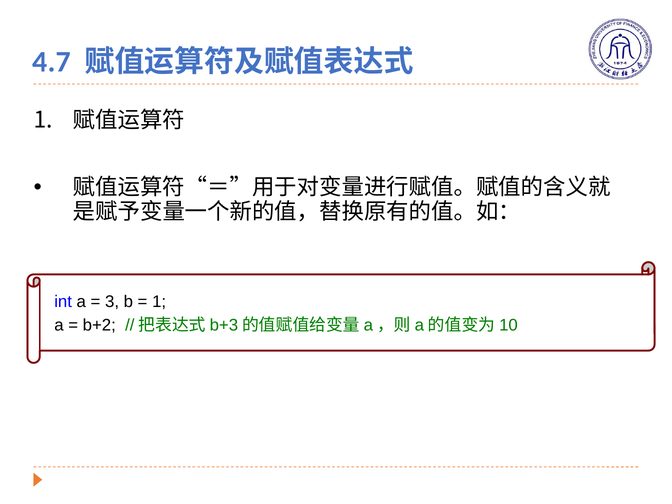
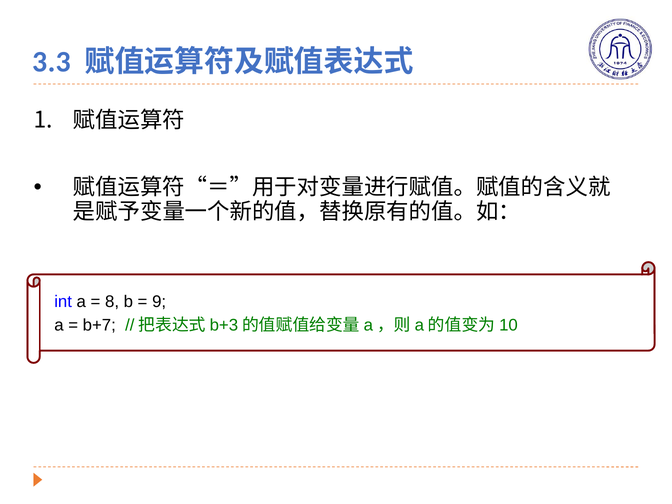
4.7: 4.7 -> 3.3 (52, 62)
3: 3 -> 8 (112, 302)
1: 1 -> 9 (159, 302)
b+2: b+2 -> b+7 (99, 325)
